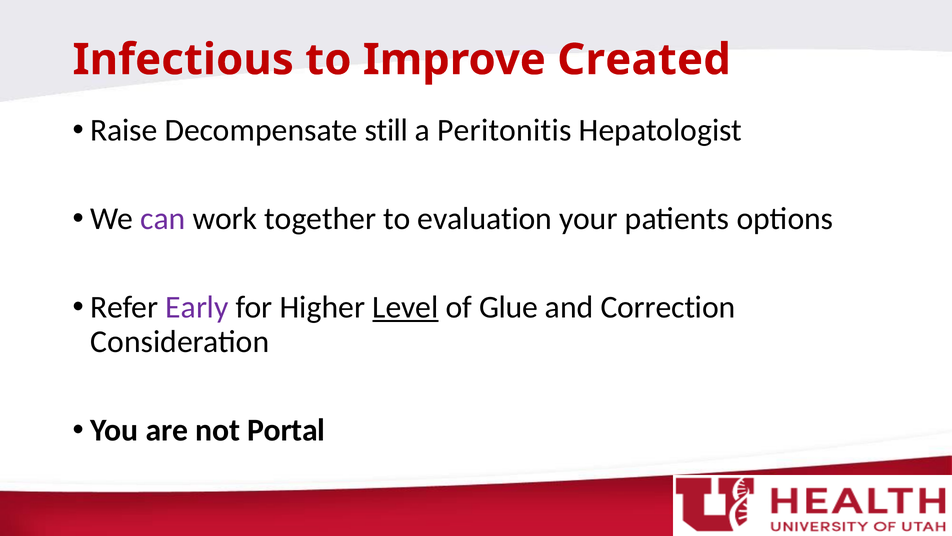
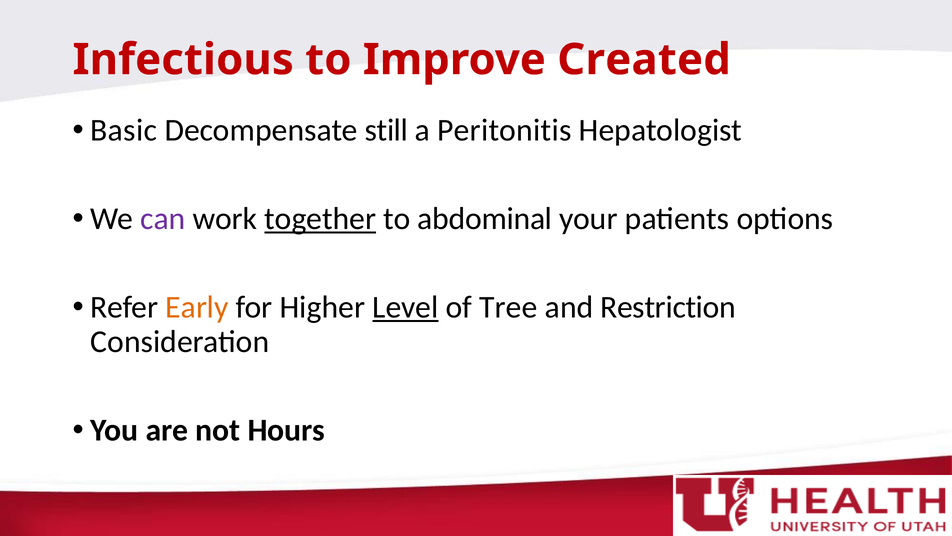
Raise: Raise -> Basic (124, 130)
together underline: none -> present (320, 219)
evaluation: evaluation -> abdominal (485, 219)
Early colour: purple -> orange (197, 307)
Glue: Glue -> Tree (508, 307)
Correction: Correction -> Restriction (668, 307)
Portal: Portal -> Hours (286, 430)
